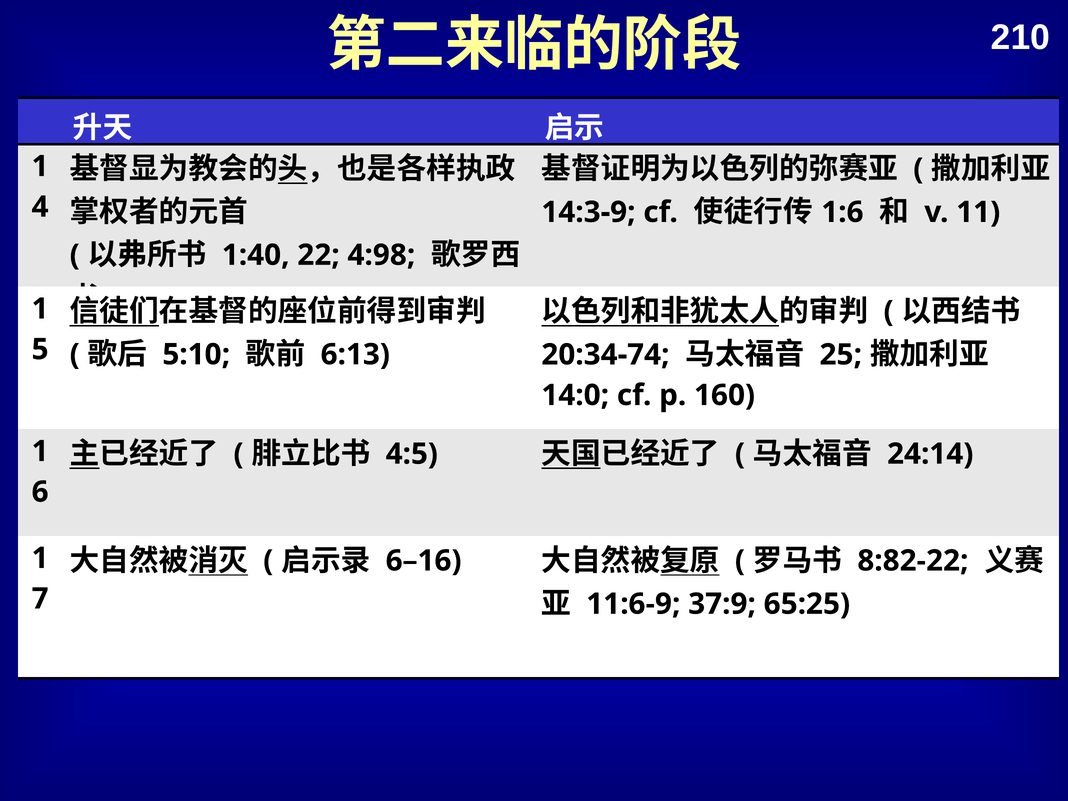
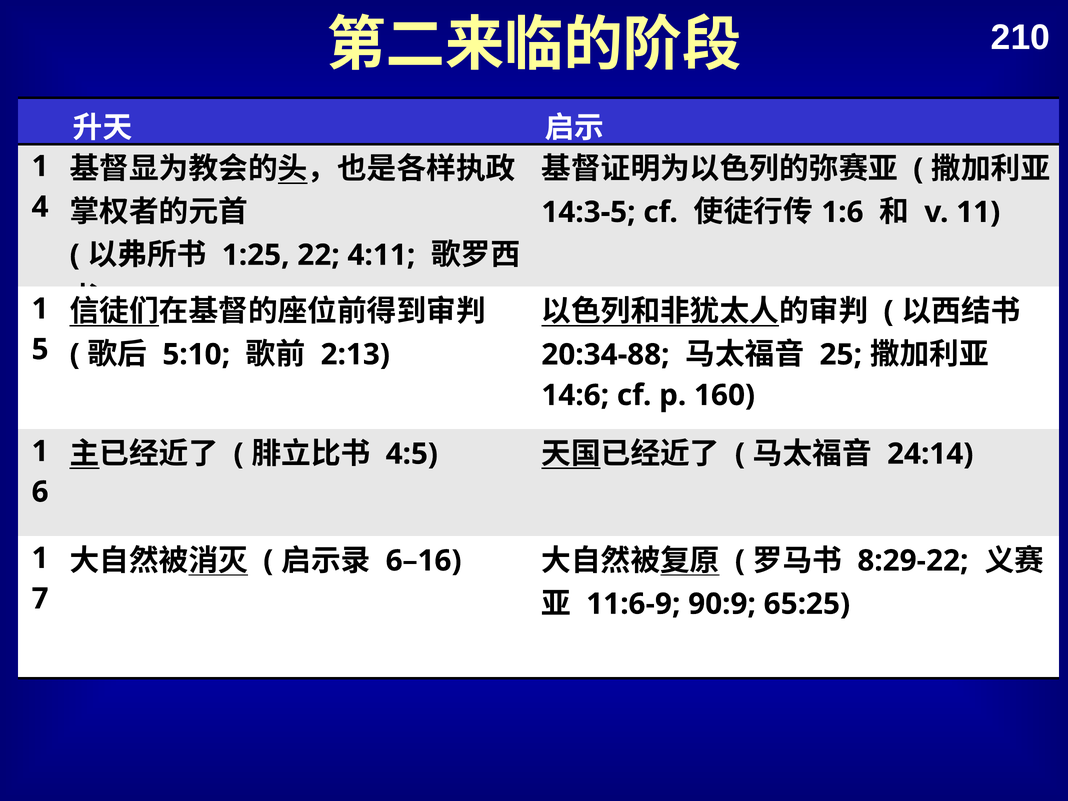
14:3-9: 14:3-9 -> 14:3-5 (588, 212)
1:40: 1:40 -> 1:25 (256, 255)
4:98: 4:98 -> 4:11 (381, 255)
6:13: 6:13 -> 2:13 (355, 355)
20:34-74: 20:34-74 -> 20:34-88 (605, 355)
14:0: 14:0 -> 14:6 (575, 395)
8:82-22: 8:82-22 -> 8:29-22 (913, 561)
37:9: 37:9 -> 90:9 (722, 604)
